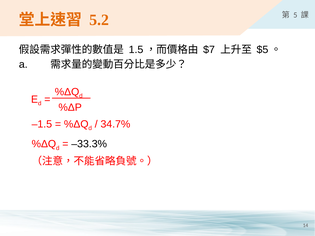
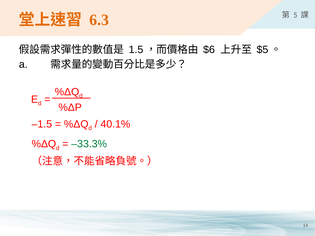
5.2: 5.2 -> 6.3 (99, 20)
$7: $7 -> $6 (209, 50)
34.7%: 34.7% -> 40.1% (115, 124)
–33.3% colour: black -> green (89, 144)
